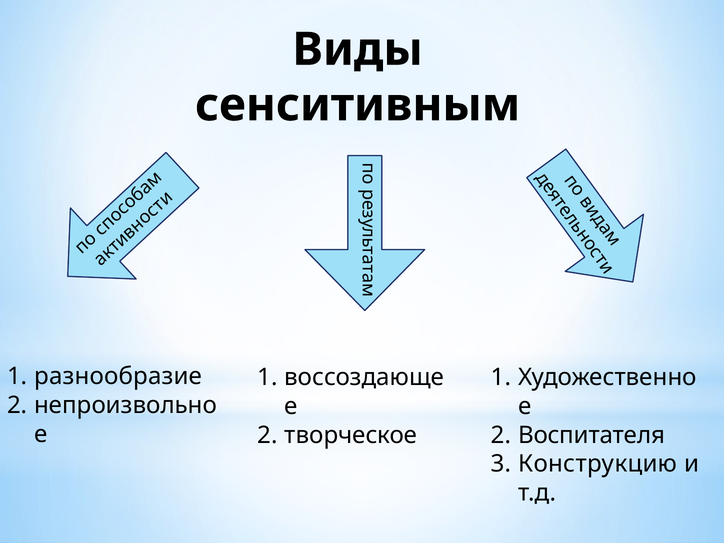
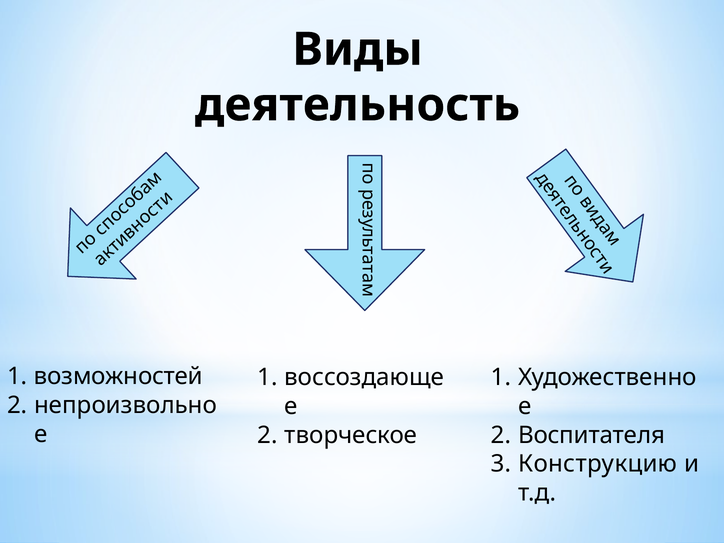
сенситивным: сенситивным -> деятельность (358, 105)
разнообразие: разнообразие -> возможностей (118, 376)
